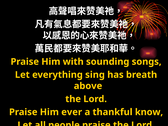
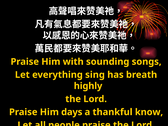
above: above -> highly (88, 86)
ever: ever -> days (72, 112)
